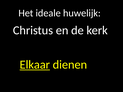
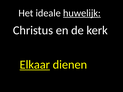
huwelijk underline: none -> present (82, 13)
